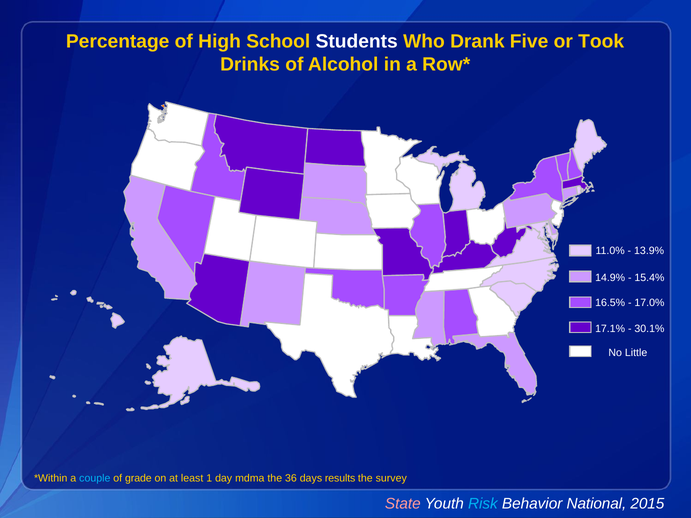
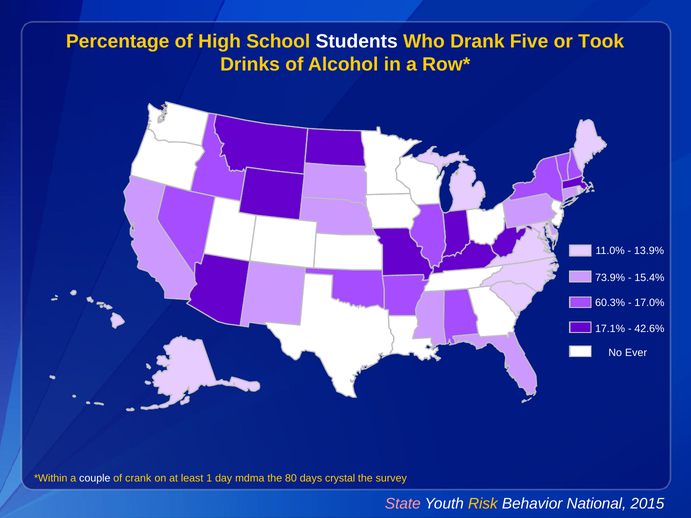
14.9%: 14.9% -> 73.9% (610, 278)
16.5%: 16.5% -> 60.3% (610, 303)
30.1%: 30.1% -> 42.6% (649, 329)
Little: Little -> Ever (636, 353)
couple colour: light blue -> white (95, 478)
grade: grade -> crank (138, 478)
36: 36 -> 80 (291, 478)
results: results -> crystal (340, 478)
Risk colour: light blue -> yellow (483, 504)
